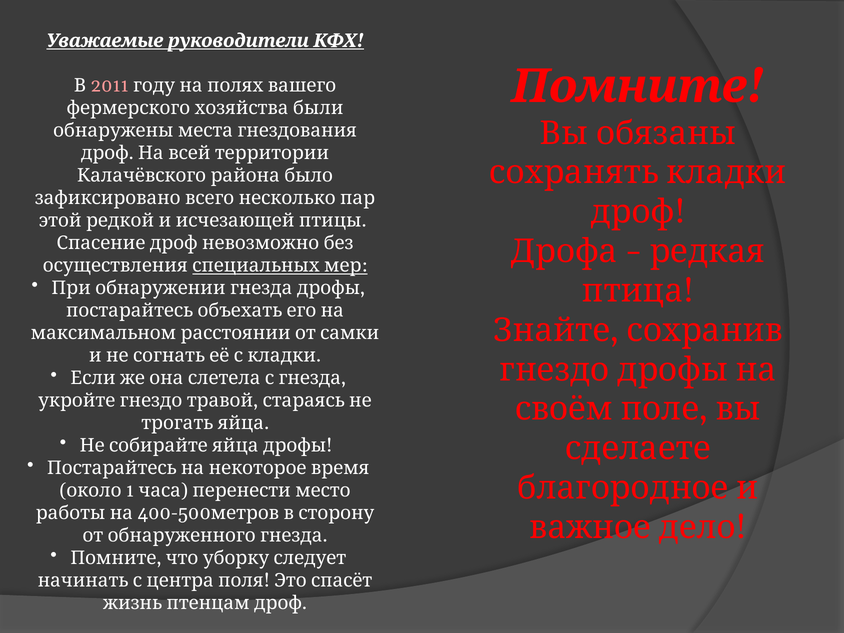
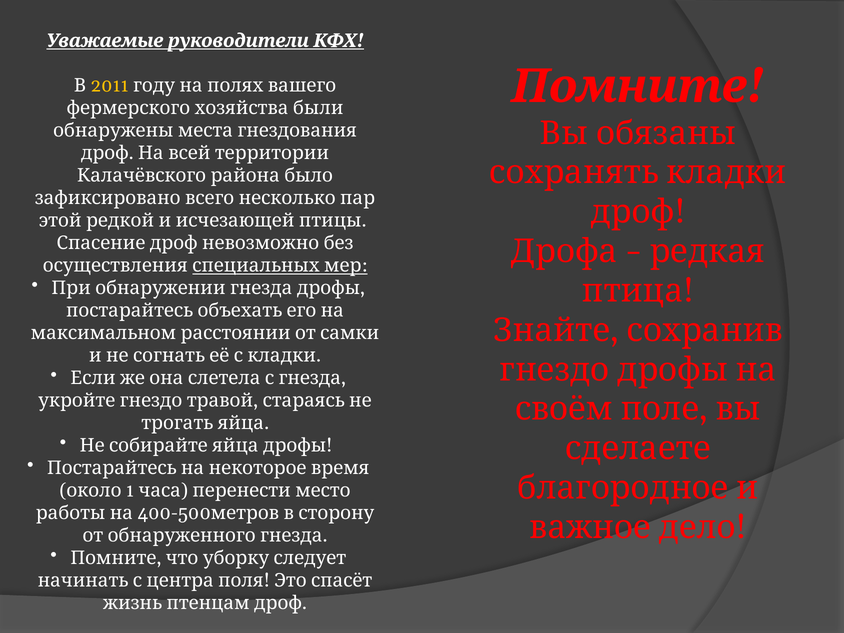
2011 colour: pink -> yellow (110, 86)
